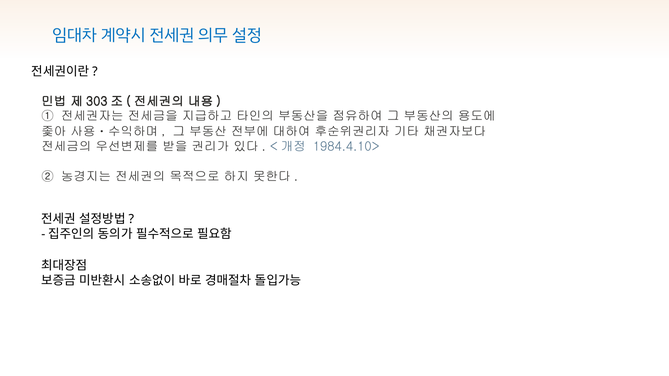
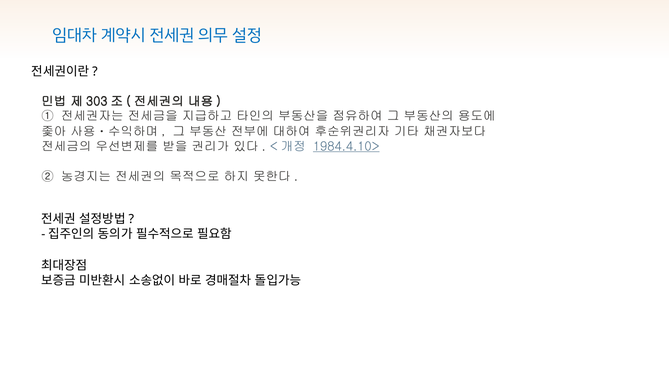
1984.4.10> underline: none -> present (346, 147)
